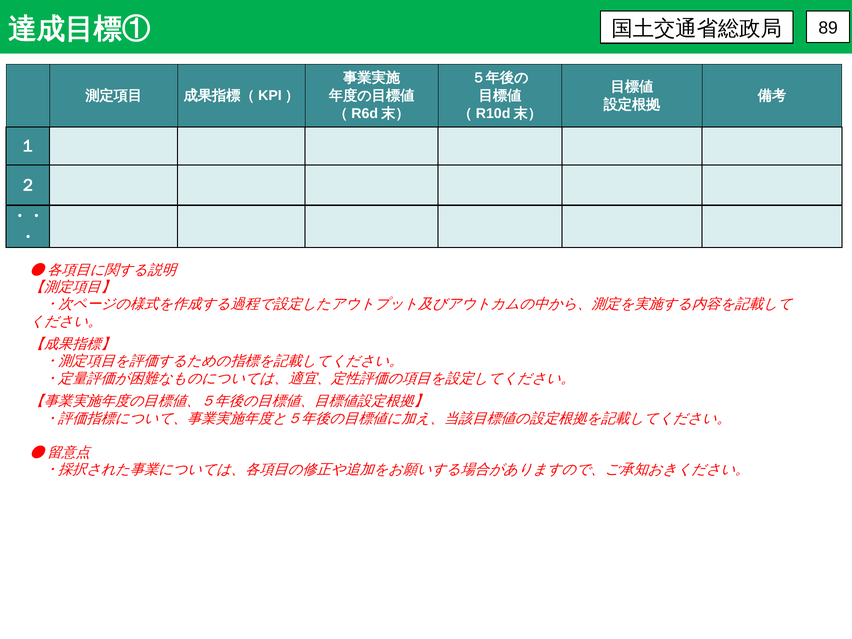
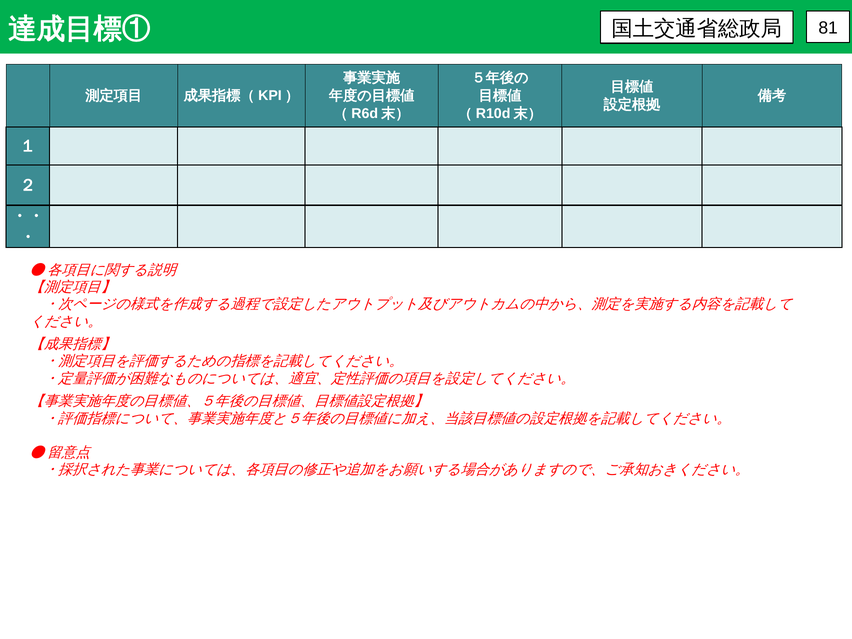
89: 89 -> 81 (828, 28)
